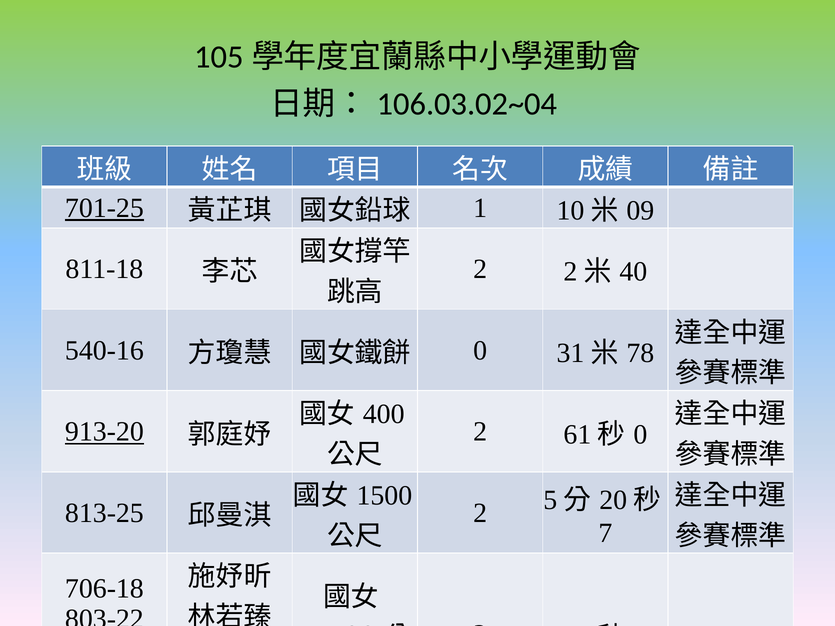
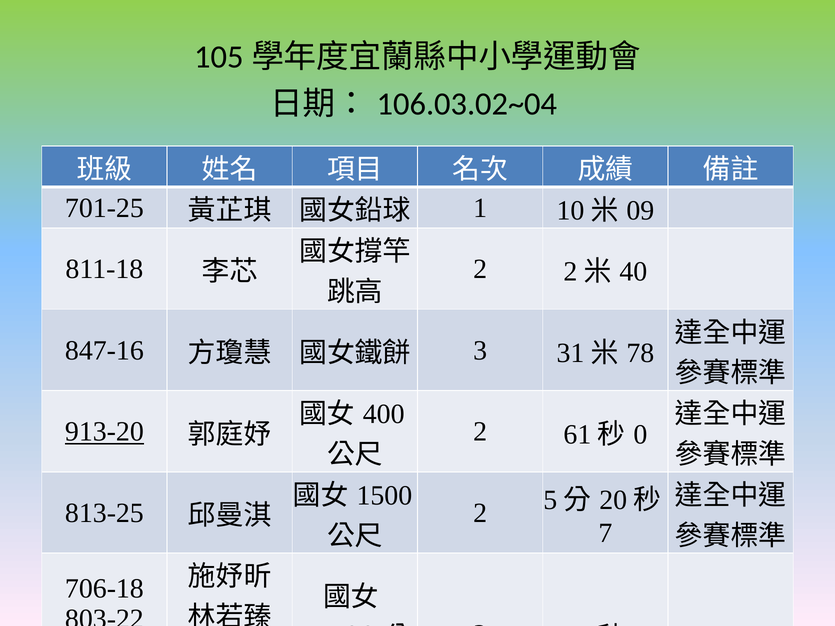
701-25 underline: present -> none (104, 208)
540-16: 540-16 -> 847-16 (104, 351)
0: 0 -> 3 (480, 351)
